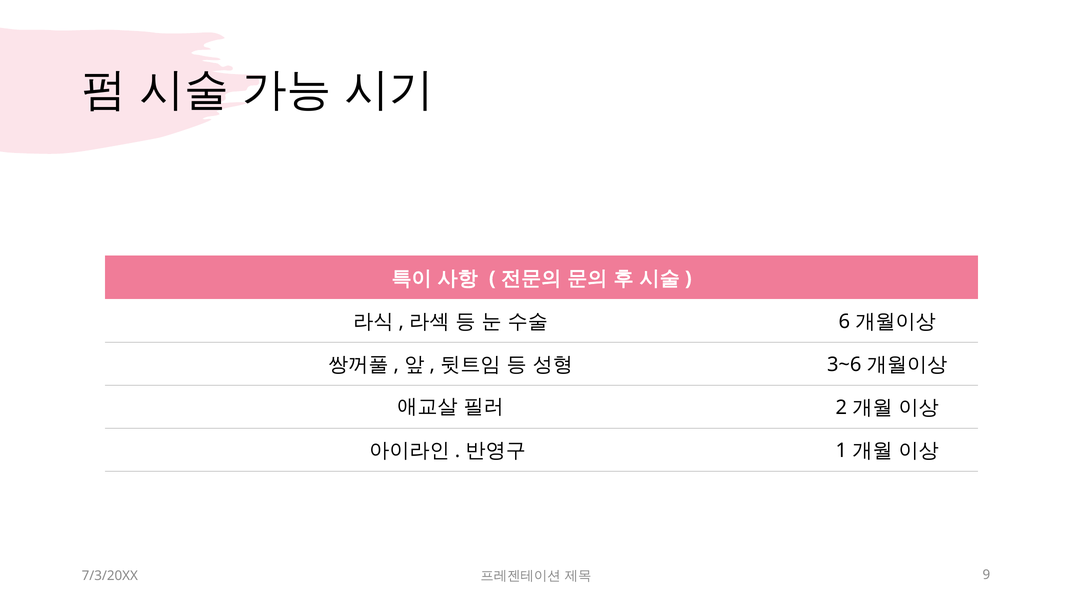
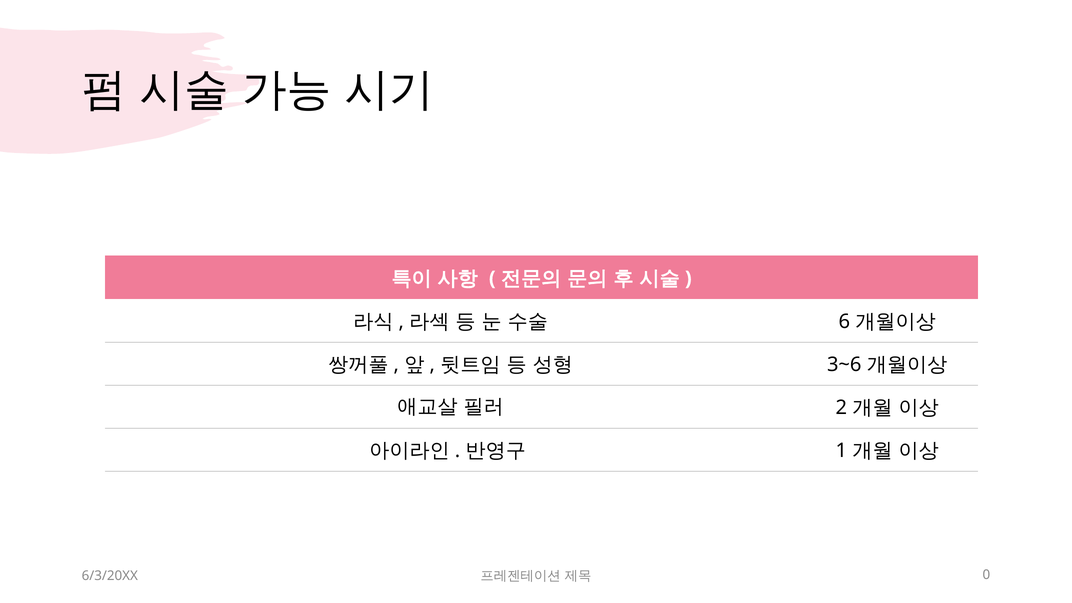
7/3/20XX: 7/3/20XX -> 6/3/20XX (110, 576)
9: 9 -> 0 (986, 575)
